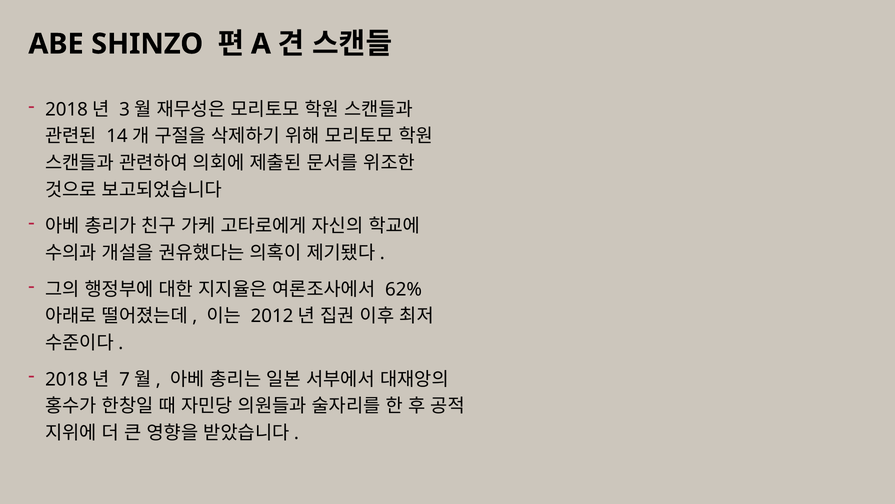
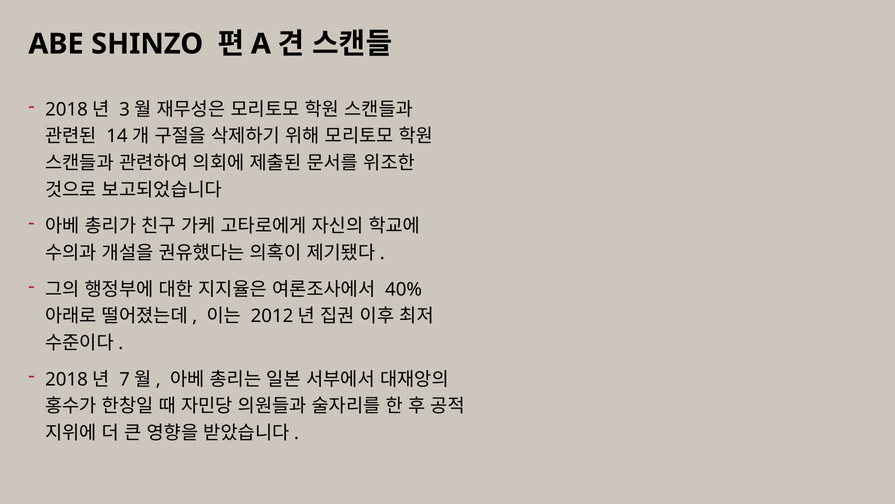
62%: 62% -> 40% (404, 289)
